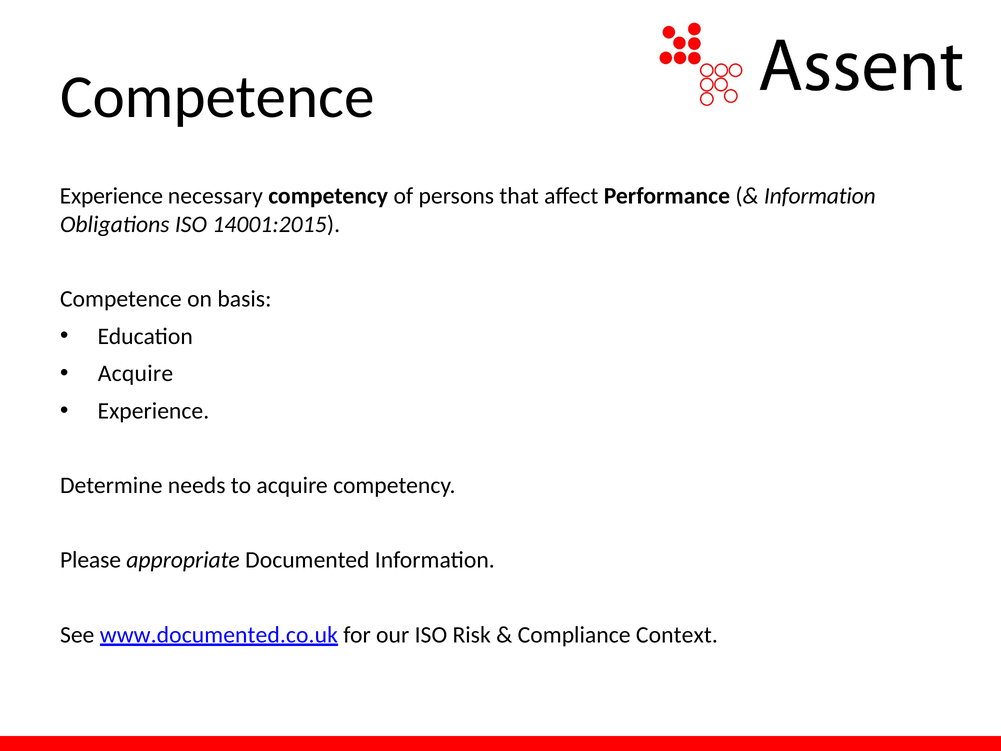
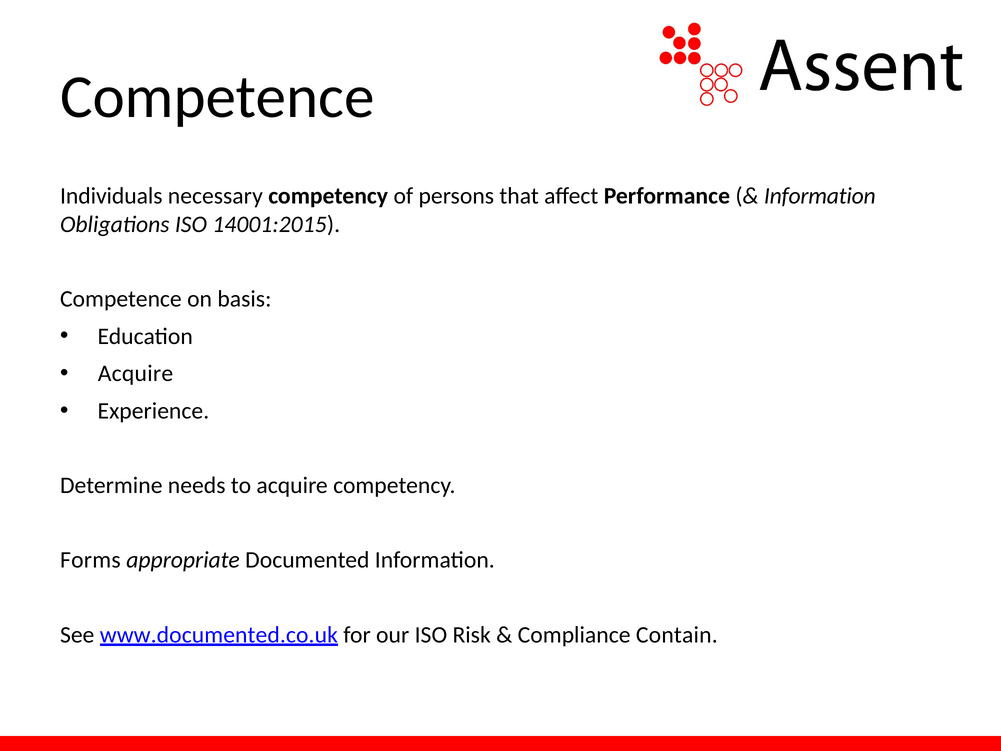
Experience: Experience -> Individuals (111, 196)
Please: Please -> Forms (90, 560)
Context: Context -> Contain (677, 634)
